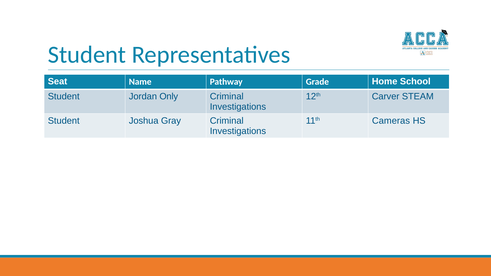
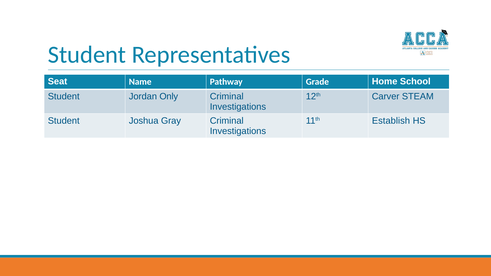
Cameras: Cameras -> Establish (391, 121)
